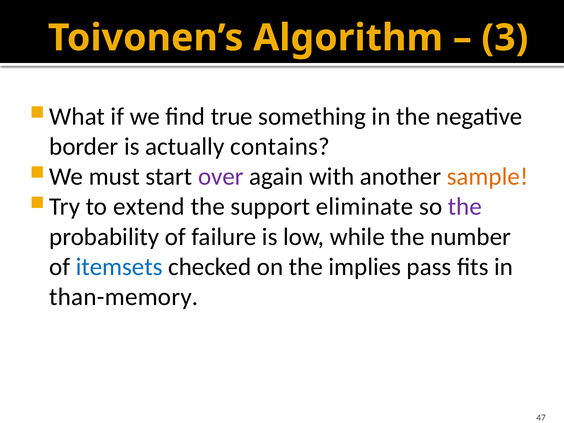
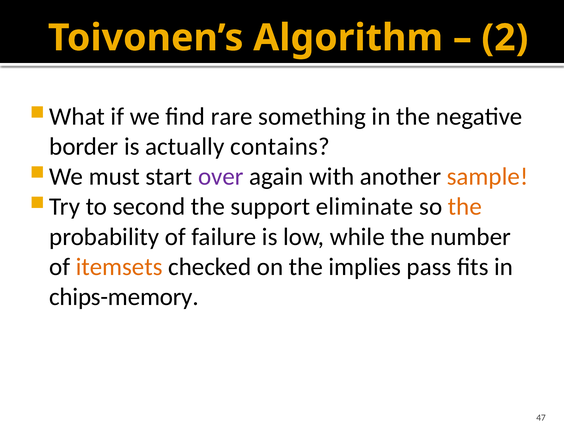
3: 3 -> 2 (505, 38)
true: true -> rare (232, 116)
extend: extend -> second (149, 207)
the colour: purple -> orange (465, 207)
itemsets colour: blue -> orange (119, 267)
than-memory: than-memory -> chips-memory (124, 297)
